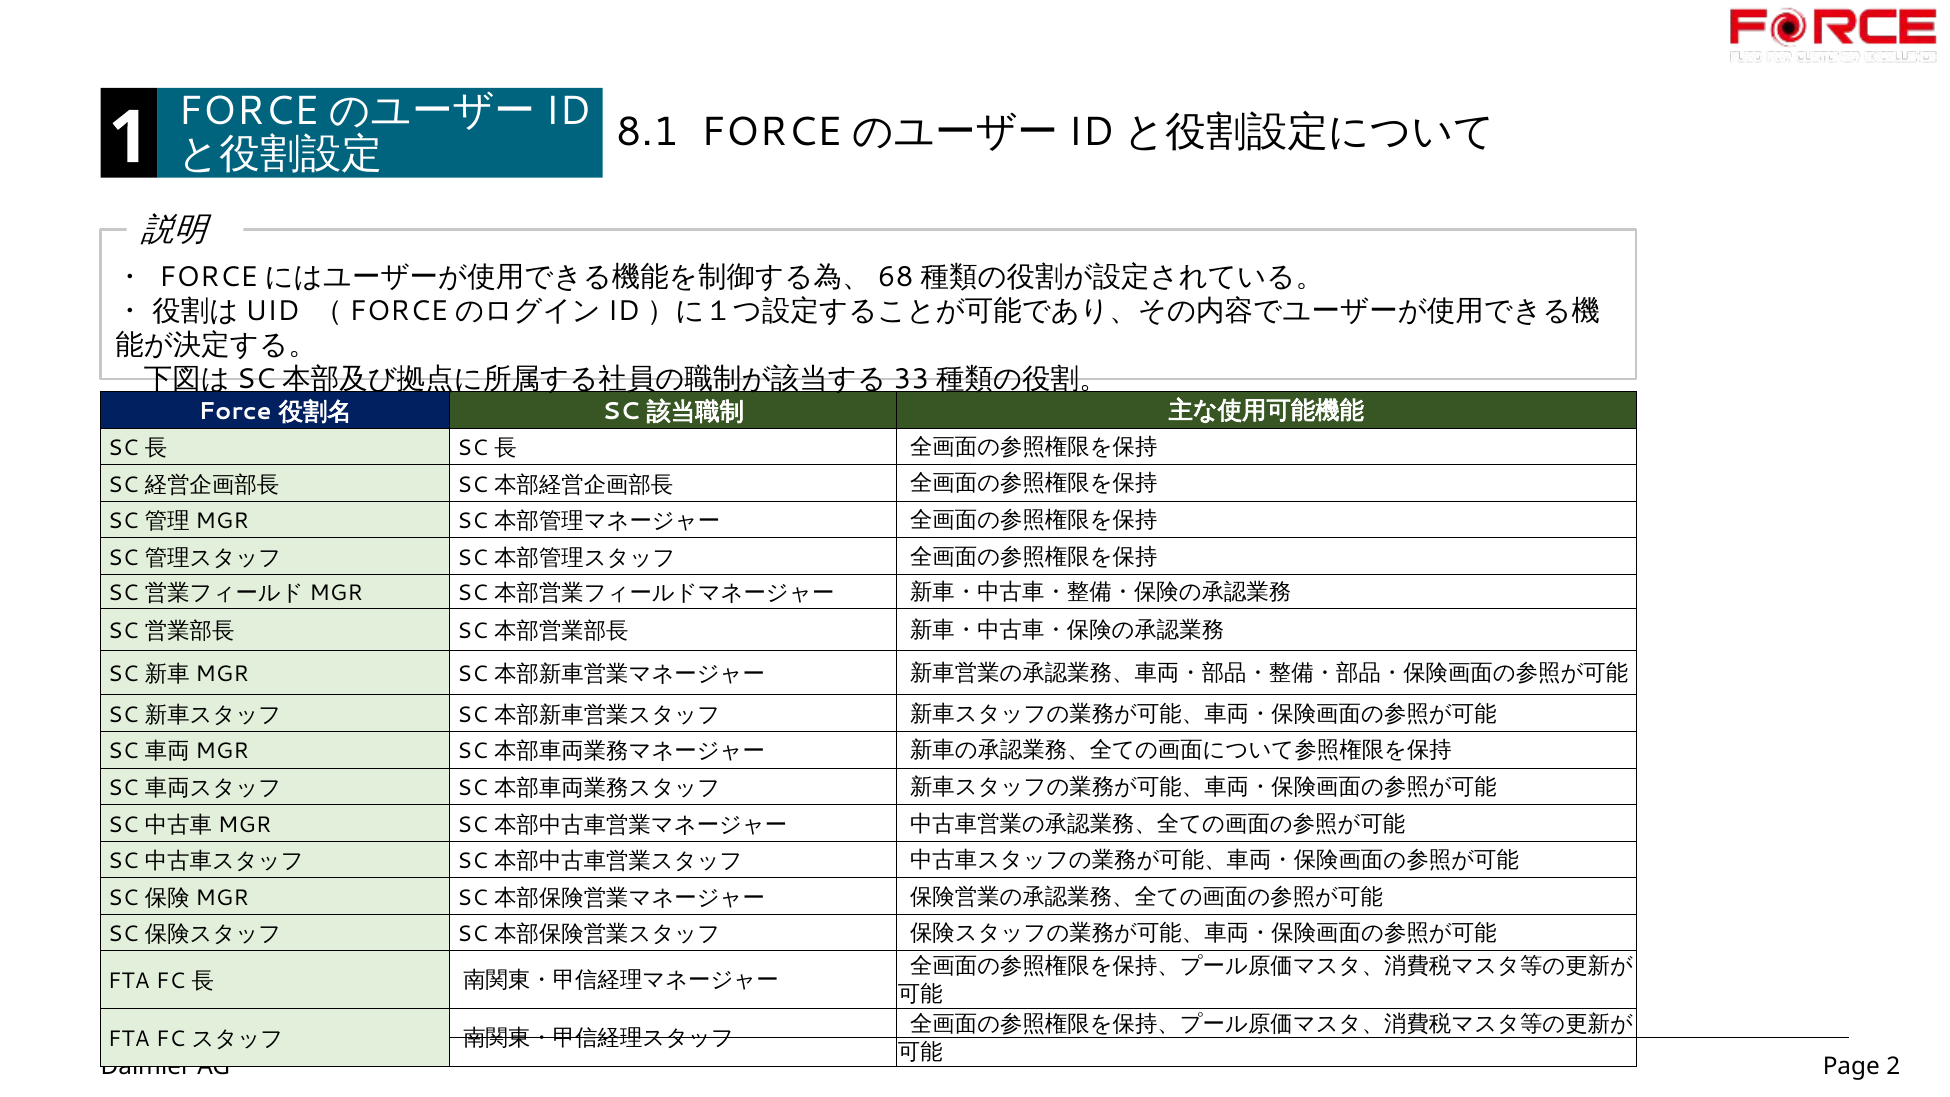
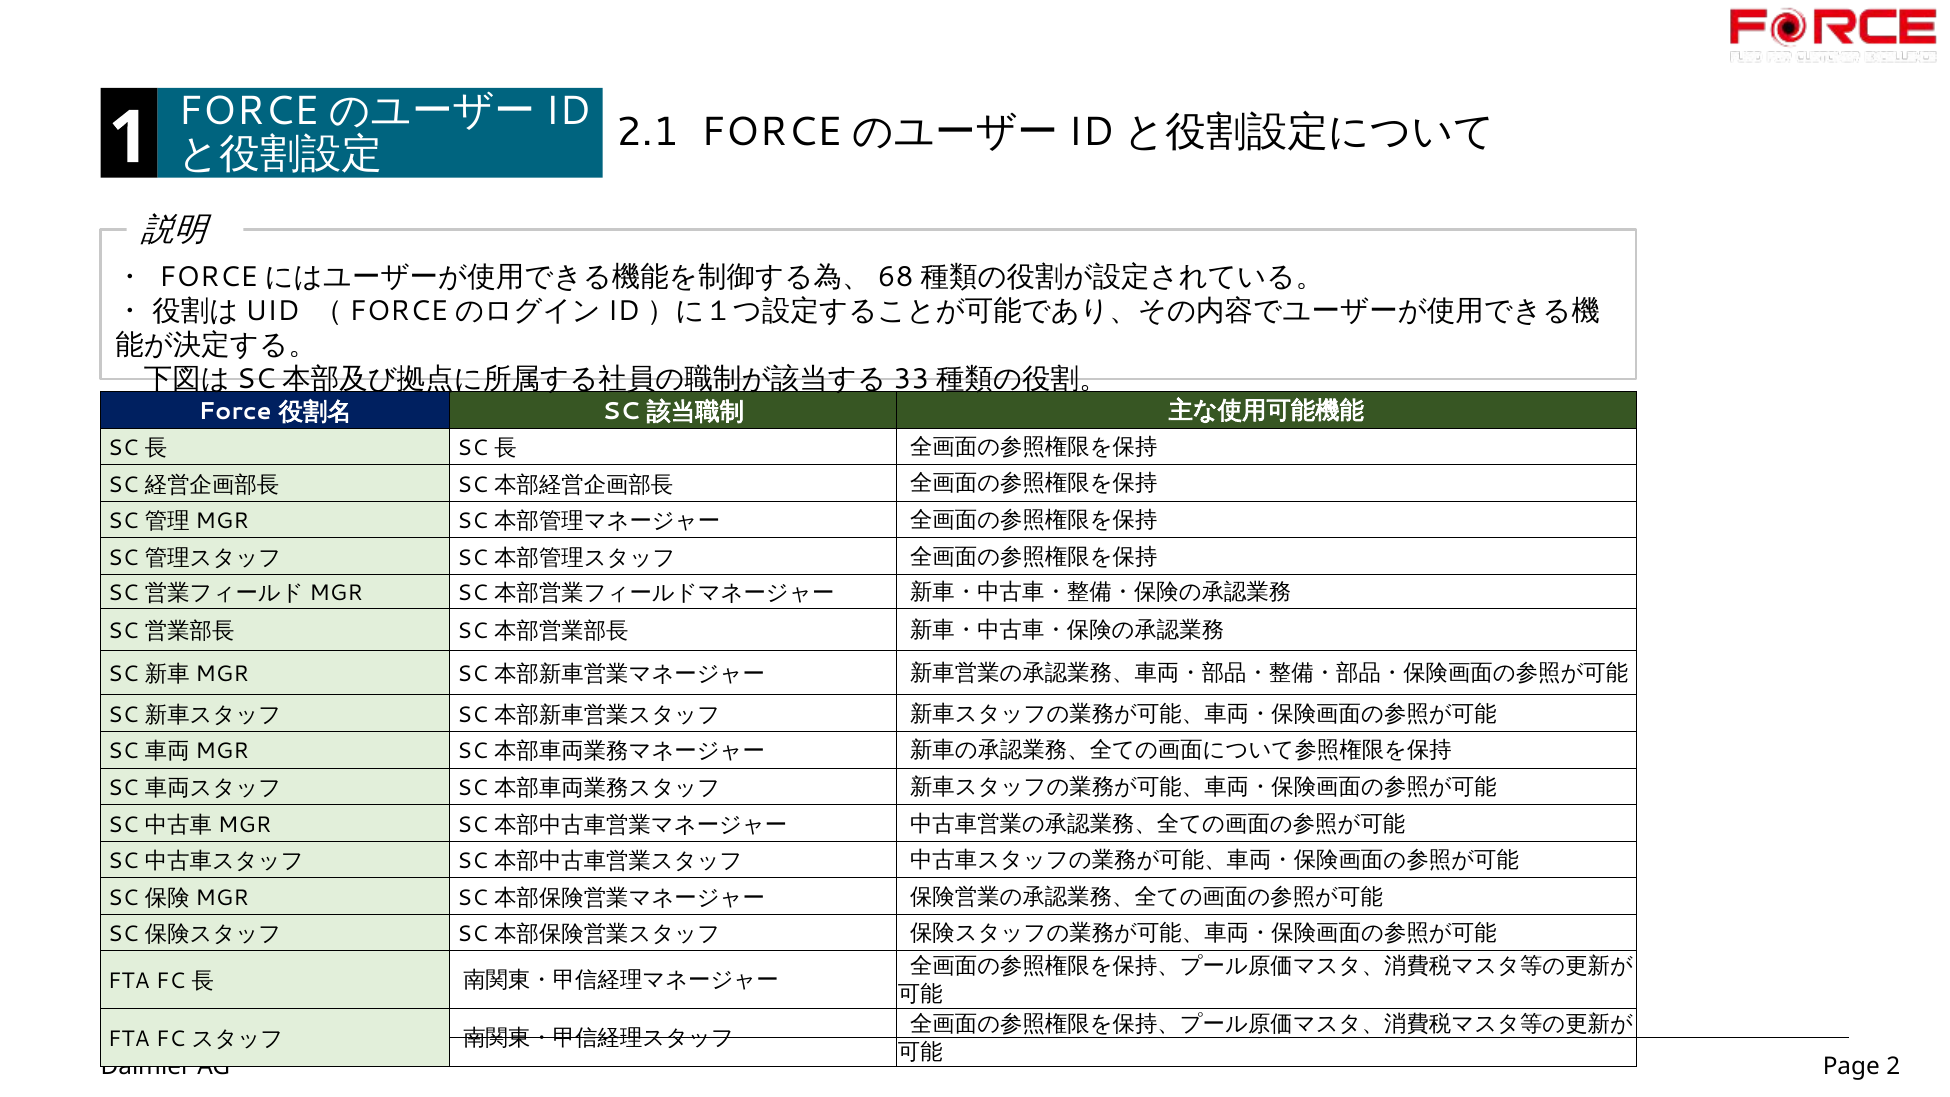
8.1: 8.1 -> 2.1 (647, 132)
